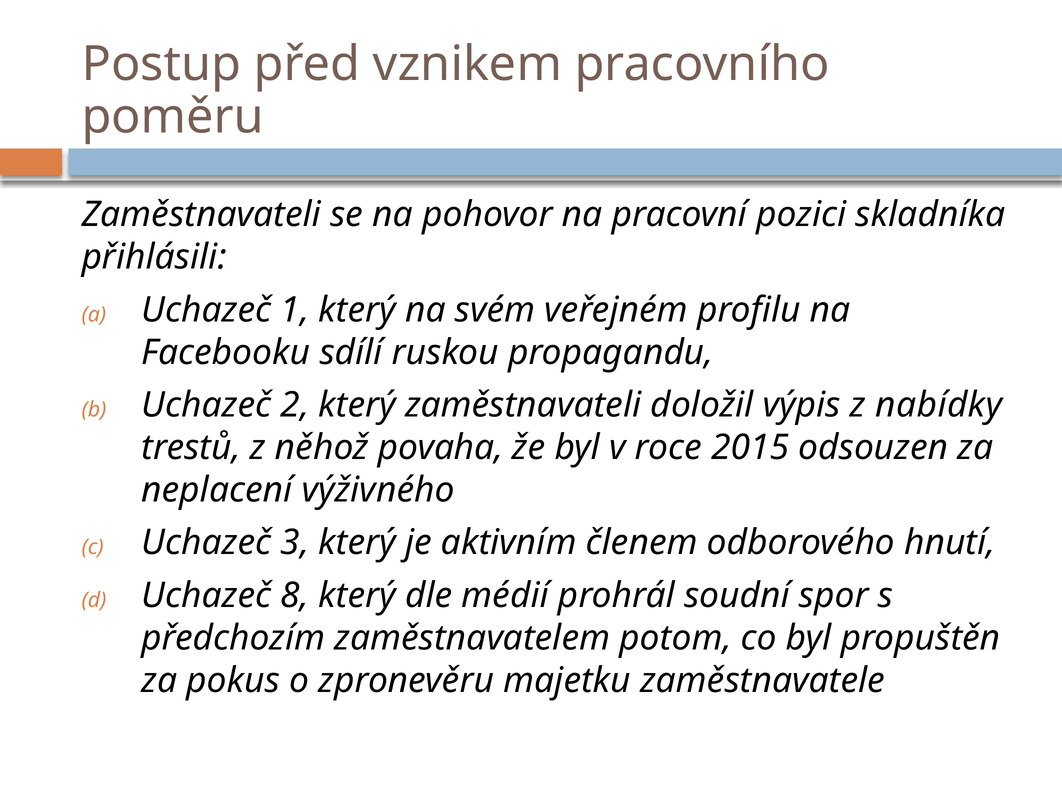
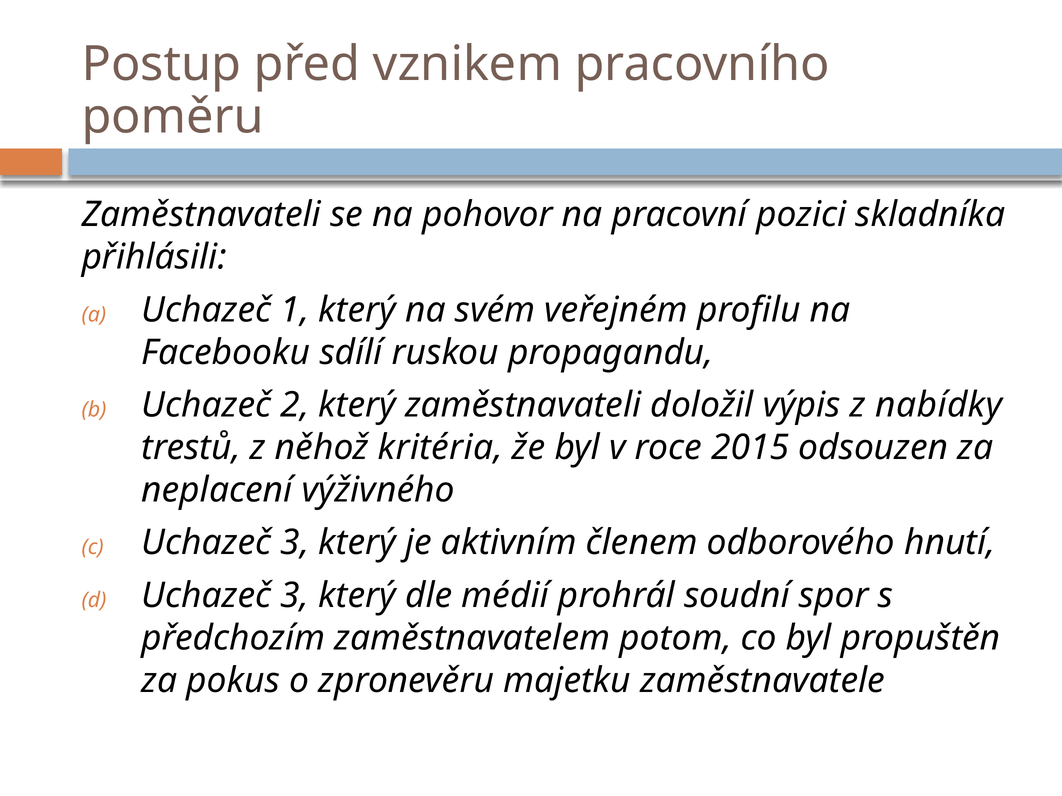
povaha: povaha -> kritéria (440, 448)
8: 8 -> 3 (295, 596)
